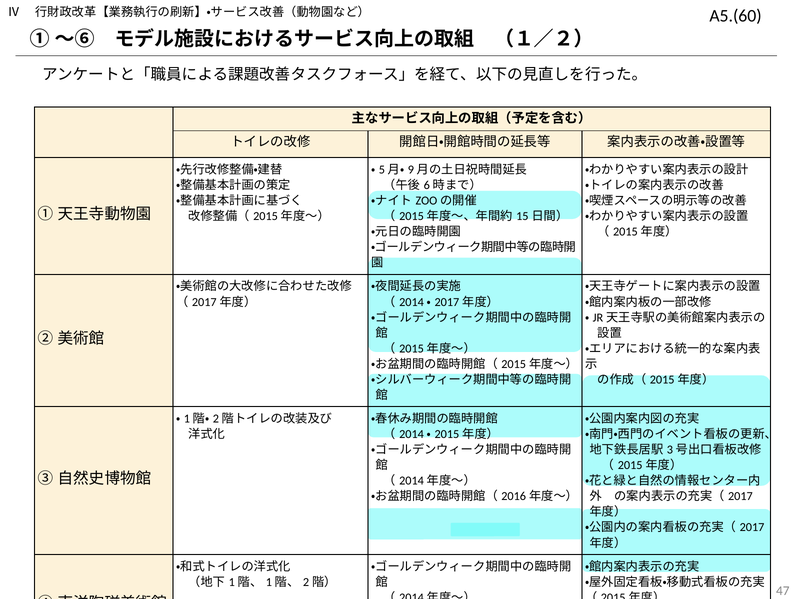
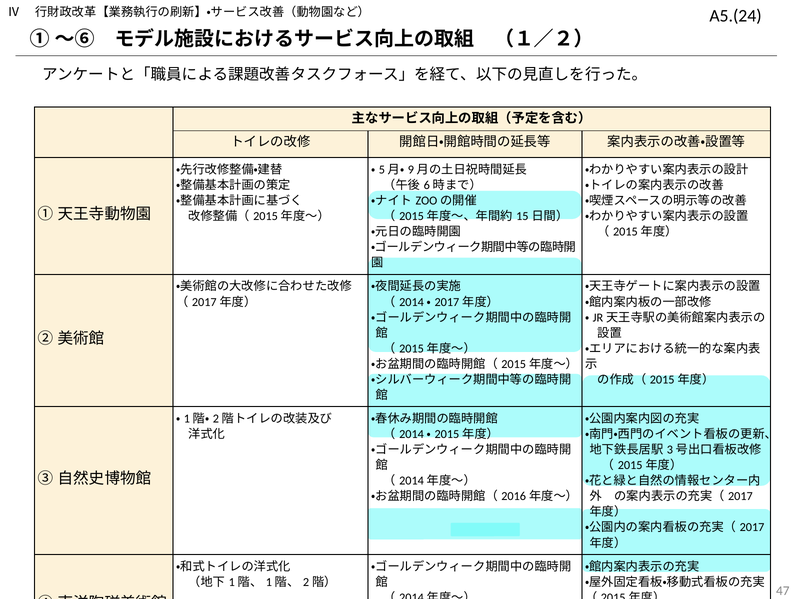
A5.(60: A5.(60 -> A5.(24 (736, 16)
